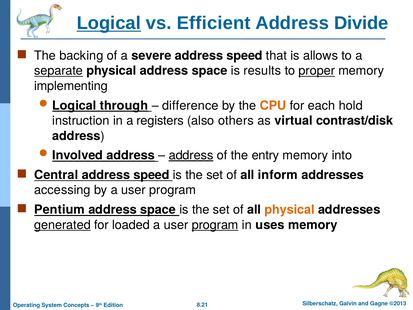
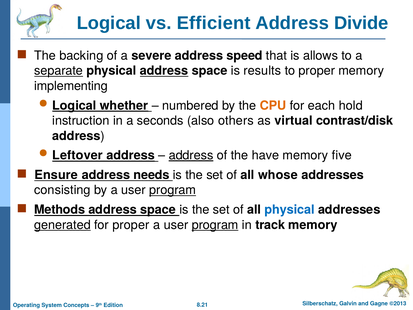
Logical underline: present -> none (109, 23)
address underline: none -> present (164, 71)
proper underline: present -> none (317, 71)
through: through -> whether (124, 105)
difference: difference -> numbered (190, 105)
registers: registers -> seconds (160, 121)
Involved: Involved -> Leftover (78, 155)
entry: entry -> have (265, 155)
into: into -> five (342, 155)
Central: Central -> Ensure (56, 175)
speed: speed -> needs (152, 175)
inform: inform -> whose (278, 175)
accessing: accessing -> consisting (62, 190)
program underline: none -> present (173, 190)
Pentium: Pentium -> Methods (60, 210)
physical colour: orange -> blue (290, 210)
for loaded: loaded -> proper (131, 225)
uses: uses -> track (270, 225)
